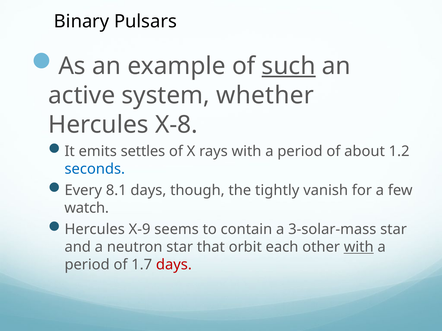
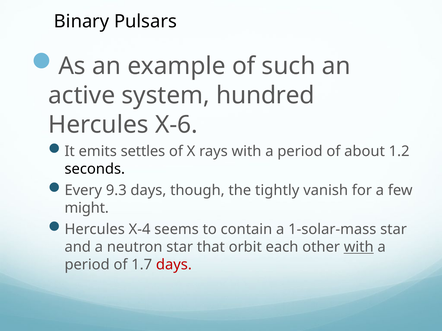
such underline: present -> none (289, 66)
whether: whether -> hundred (265, 96)
X-8: X-8 -> X-6 (176, 125)
seconds colour: blue -> black (95, 169)
8.1: 8.1 -> 9.3 (116, 191)
watch: watch -> might (87, 208)
X-9: X-9 -> X-4 (140, 230)
3-solar-mass: 3-solar-mass -> 1-solar-mass (332, 230)
